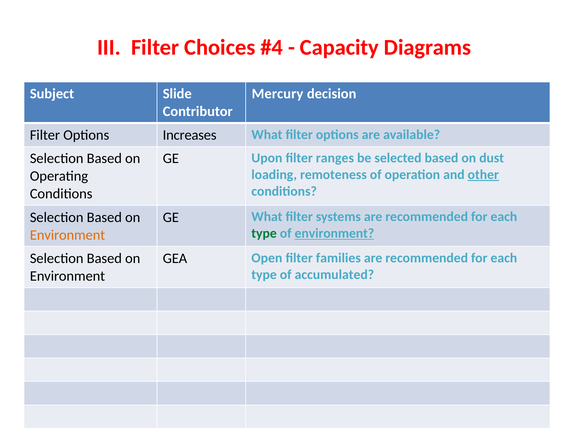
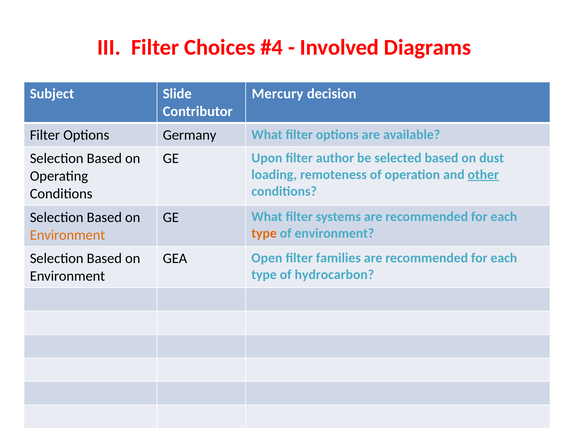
Capacity: Capacity -> Involved (339, 47)
Increases: Increases -> Germany (190, 135)
ranges: ranges -> author (335, 158)
type colour: green -> orange (264, 233)
environment underline: present -> none (334, 233)
accumulated: accumulated -> hydrocarbon (334, 274)
